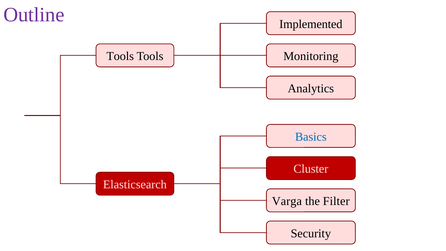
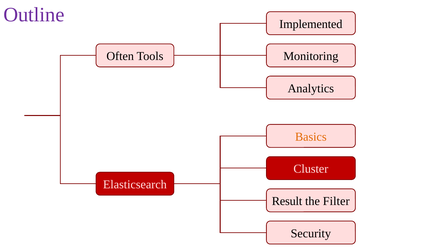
Tools: Tools -> Often (120, 56)
Basics colour: blue -> orange (311, 137)
Varga: Varga -> Result (287, 201)
